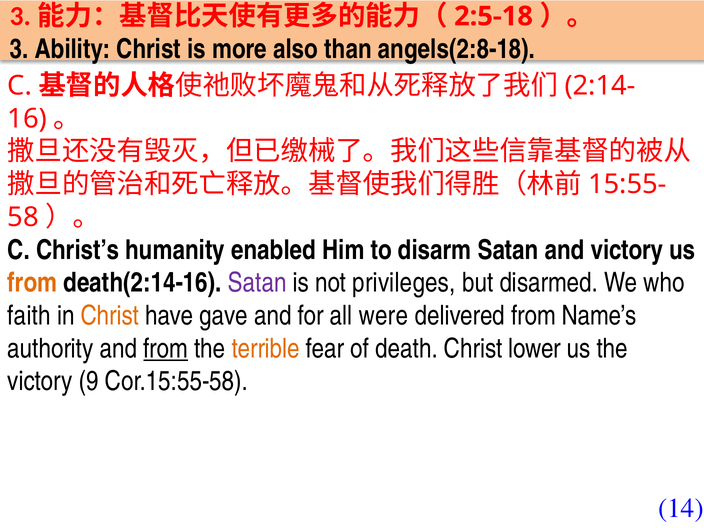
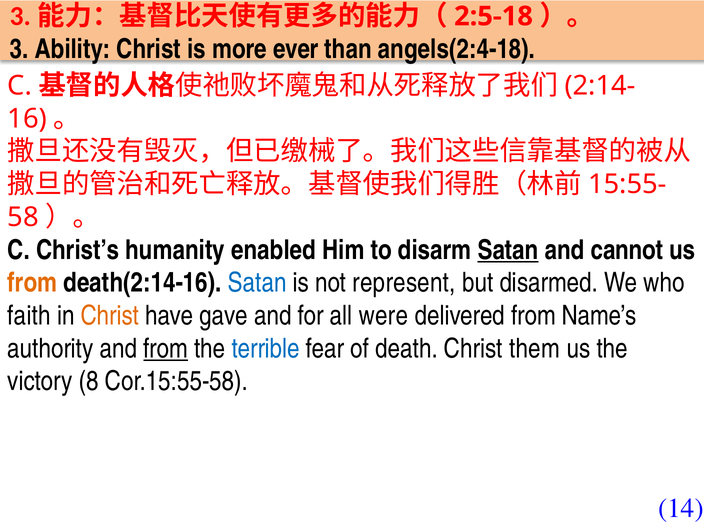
also: also -> ever (296, 49)
angels(2:8-18: angels(2:8-18 -> angels(2:4-18 (457, 49)
Satan underline: none -> present (508, 250)
and victory: victory -> cannot (627, 250)
Satan colour: purple -> blue (257, 283)
privileges: privileges -> represent (404, 283)
terrible colour: orange -> blue (266, 349)
lower: lower -> them (534, 349)
9: 9 -> 8 (89, 381)
